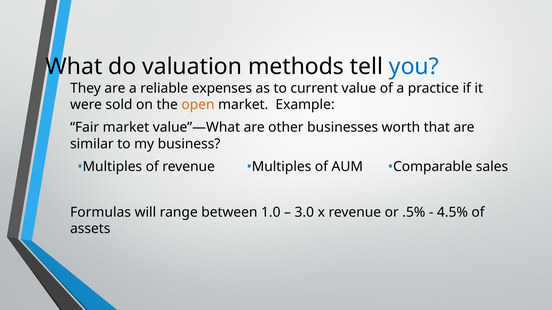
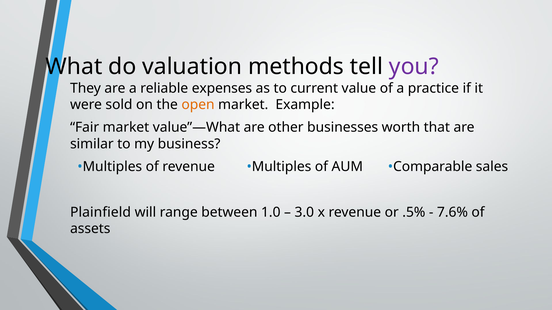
you colour: blue -> purple (414, 67)
Formulas: Formulas -> Plainfield (101, 212)
4.5%: 4.5% -> 7.6% (452, 212)
